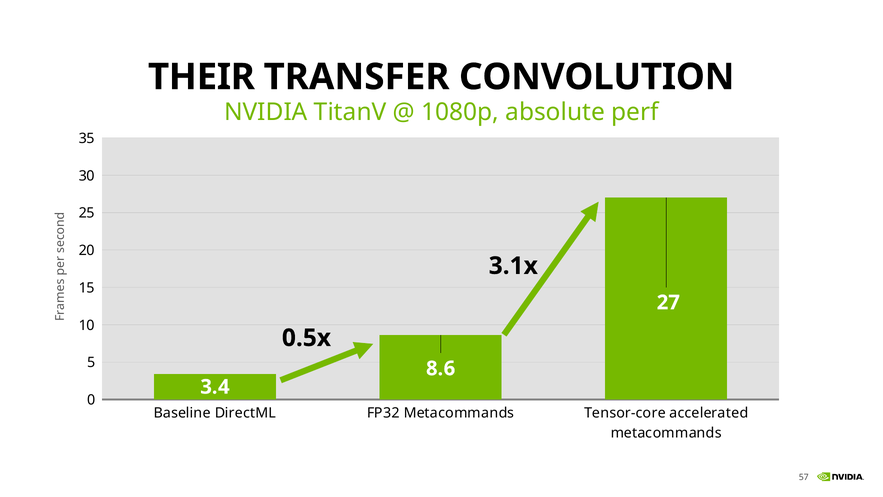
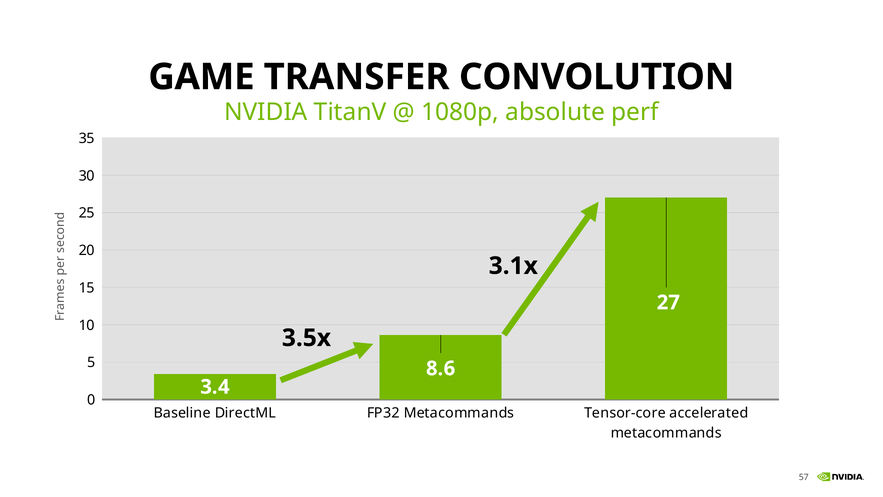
THEIR: THEIR -> GAME (201, 77)
0.5x: 0.5x -> 3.5x (306, 338)
